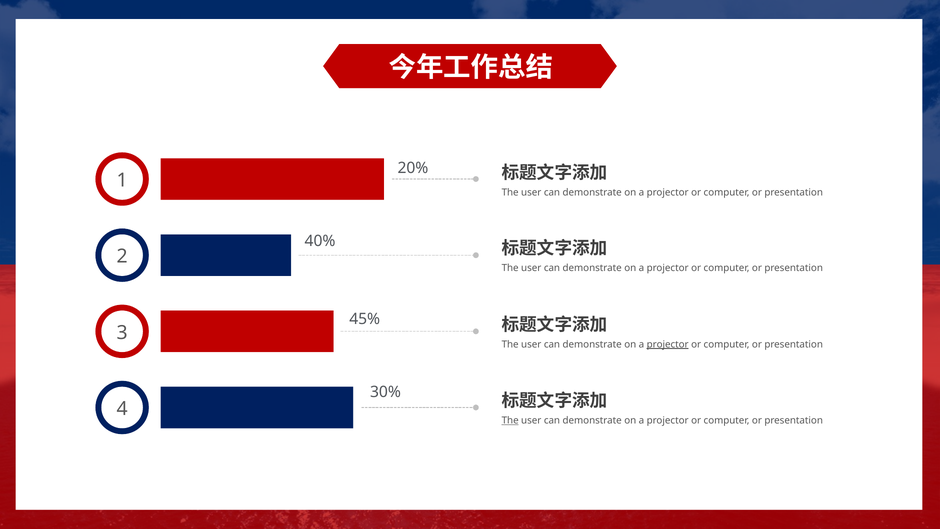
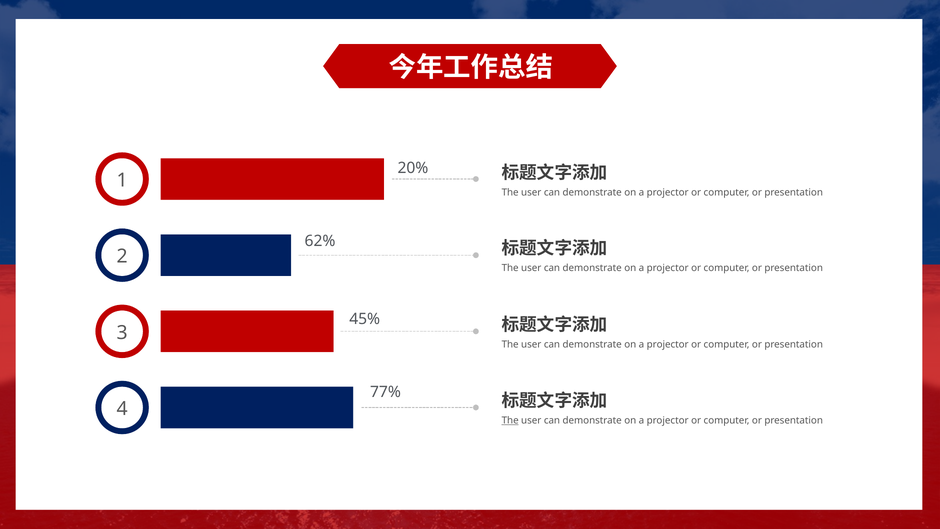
40%: 40% -> 62% (320, 241)
projector underline: present -> none (668, 344)
30%: 30% -> 77% (385, 392)
